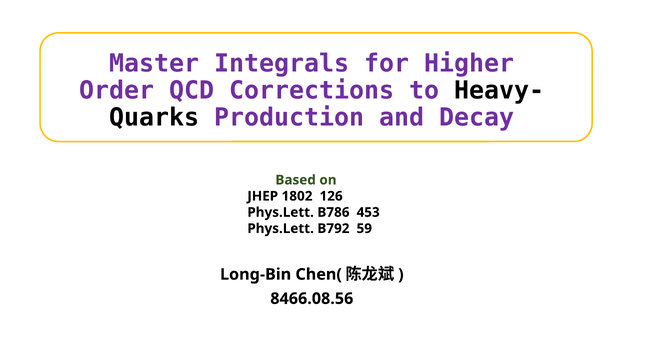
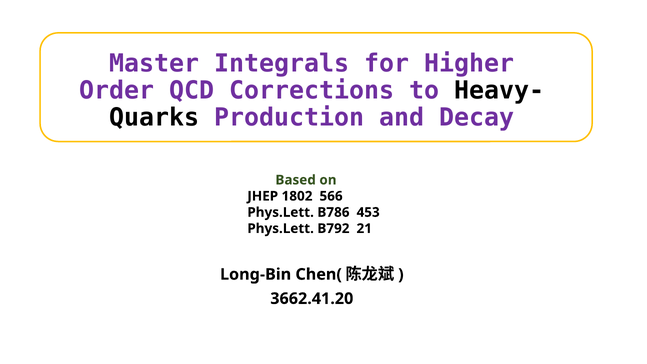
126: 126 -> 566 (331, 196)
59: 59 -> 21 (364, 228)
8466.08.56: 8466.08.56 -> 3662.41.20 (312, 299)
